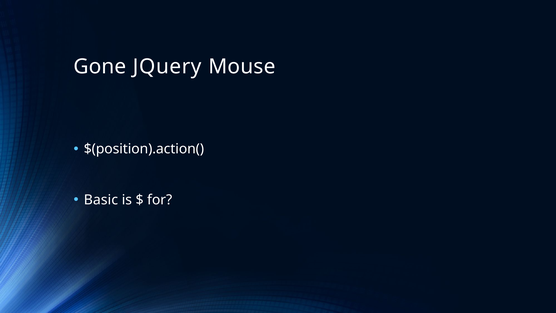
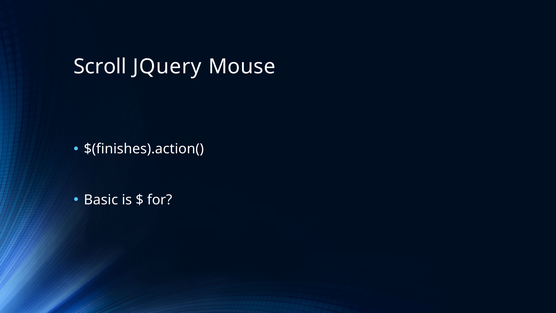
Gone: Gone -> Scroll (100, 66)
$(position).action(: $(position).action( -> $(finishes).action( (144, 149)
